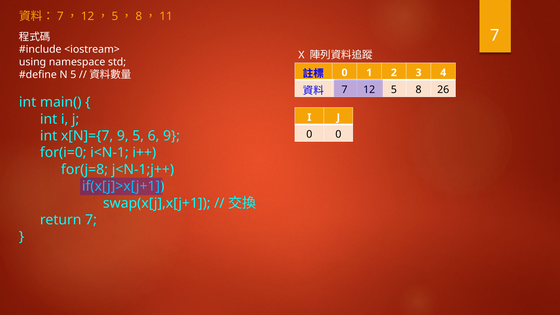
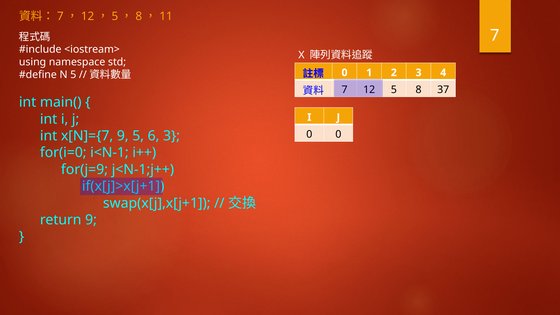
26: 26 -> 37 (443, 90)
6 9: 9 -> 3 (172, 136)
for(j=8: for(j=8 -> for(j=9 (85, 169)
return 7: 7 -> 9 (91, 220)
